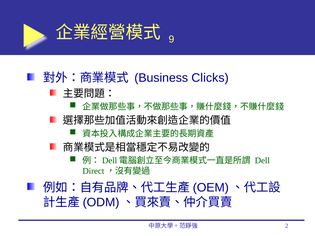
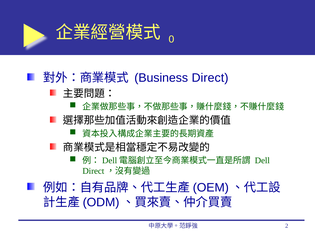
9: 9 -> 0 (171, 39)
Clicks: Clicks -> Direct (210, 78)
